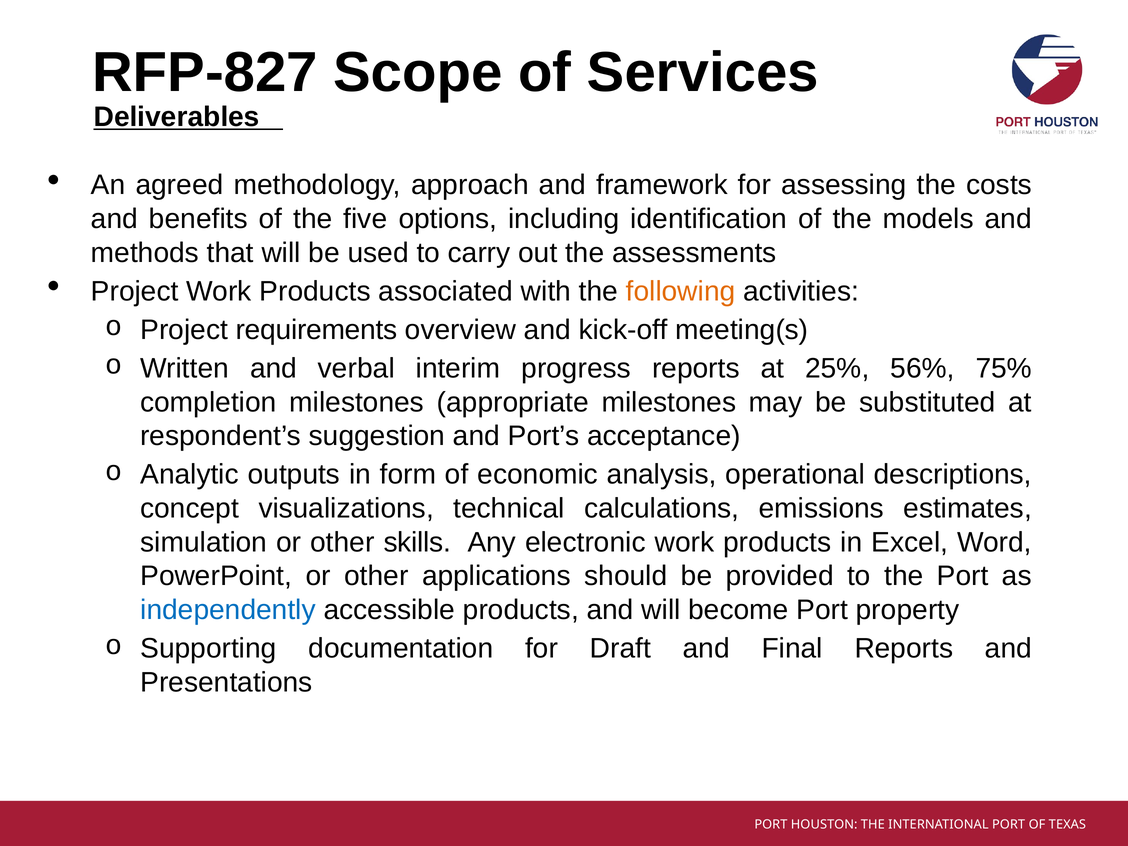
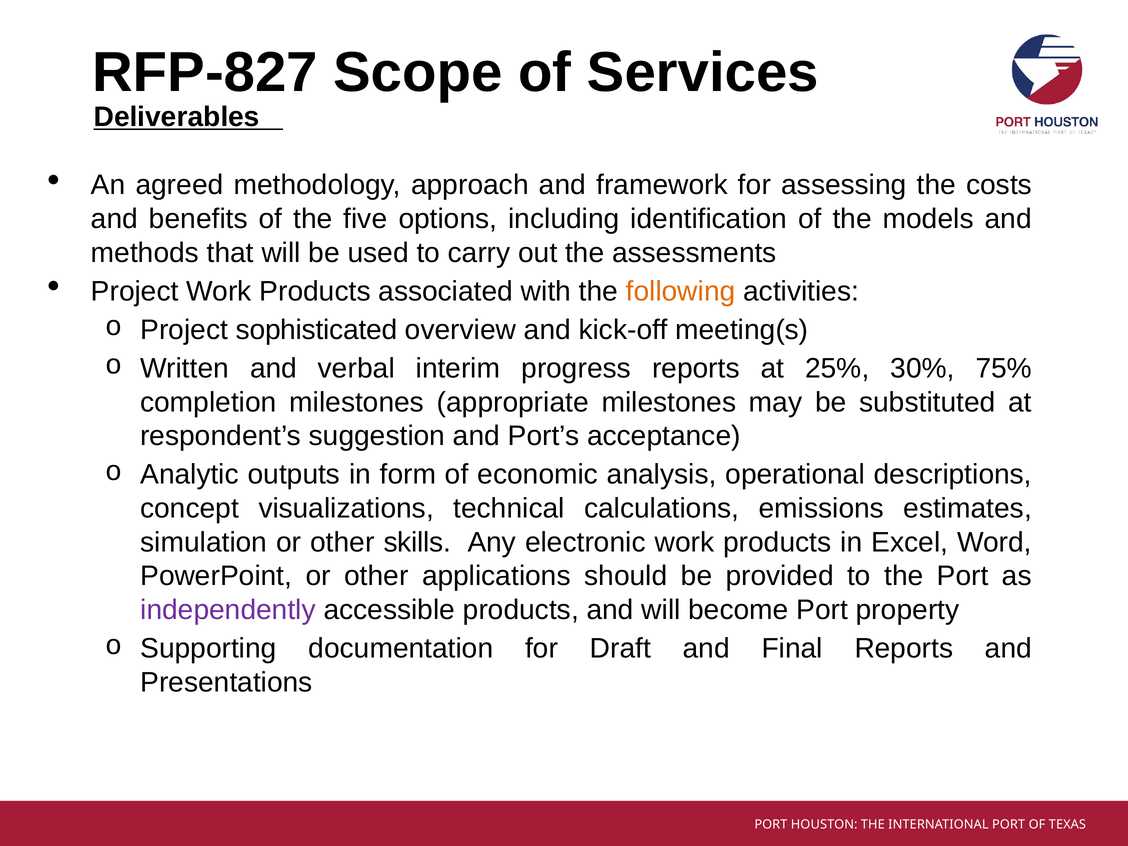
requirements: requirements -> sophisticated (317, 330)
56%: 56% -> 30% (923, 368)
independently colour: blue -> purple (228, 610)
